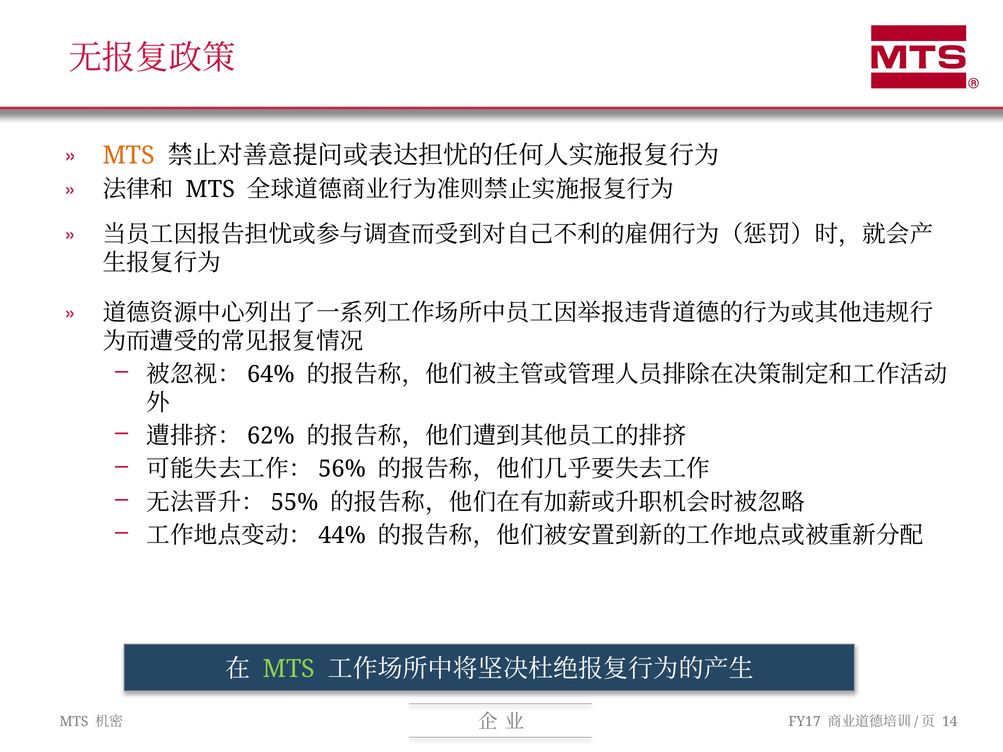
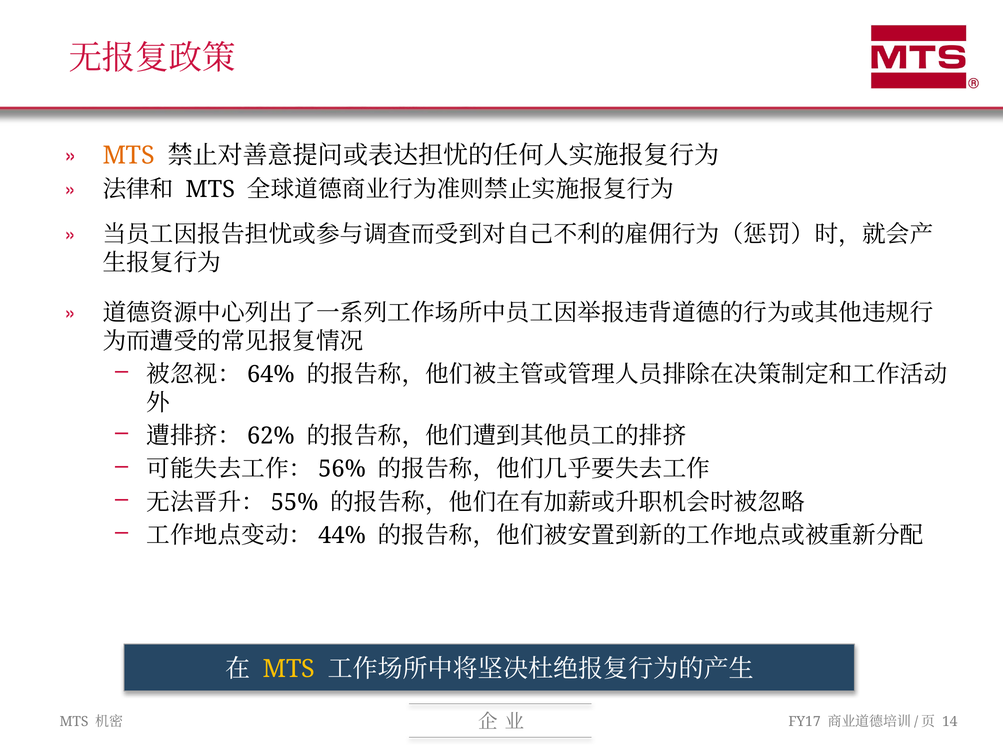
MTS colour: light green -> yellow (289, 669)
